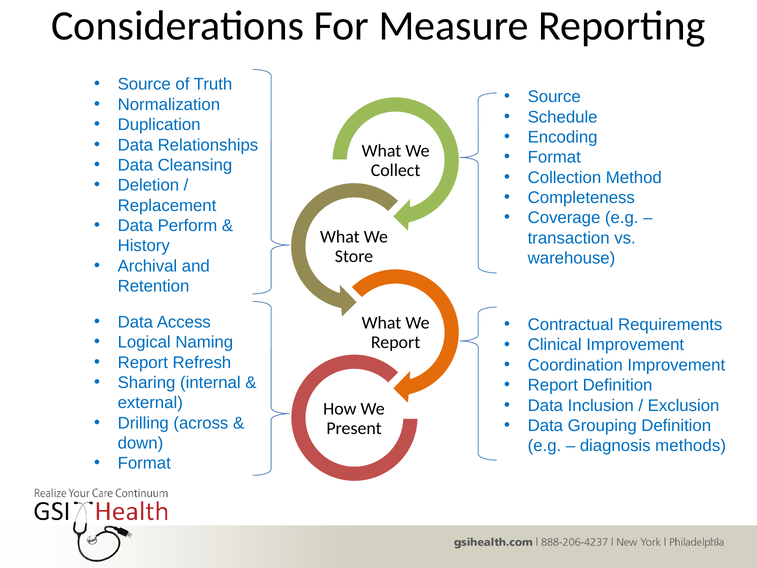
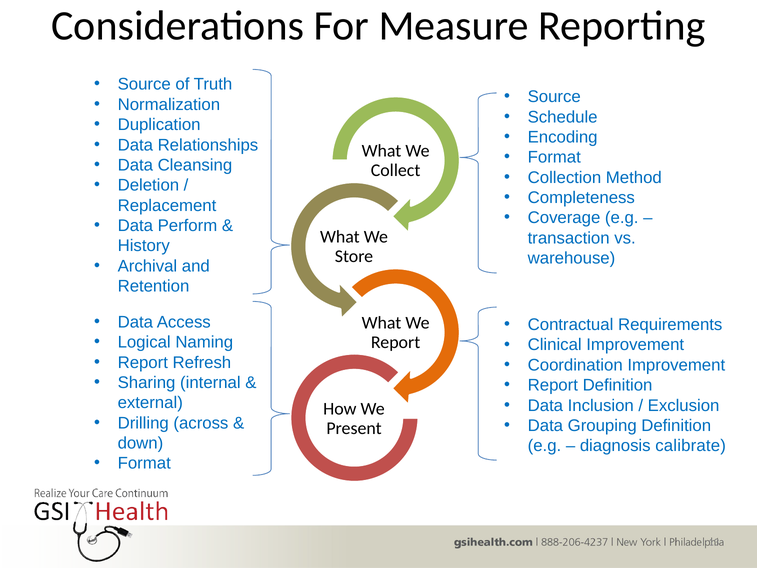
methods: methods -> calibrate (691, 446)
